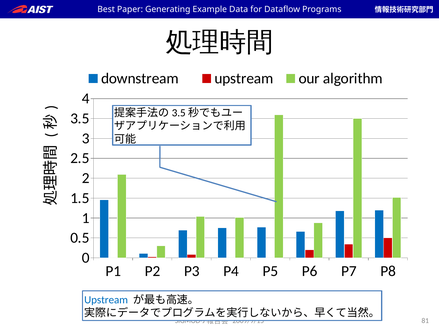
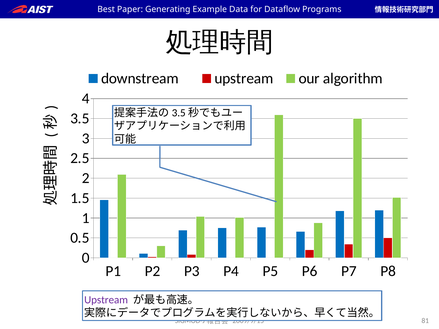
Upstream colour: blue -> purple (106, 300)
